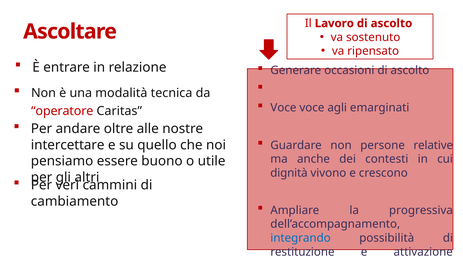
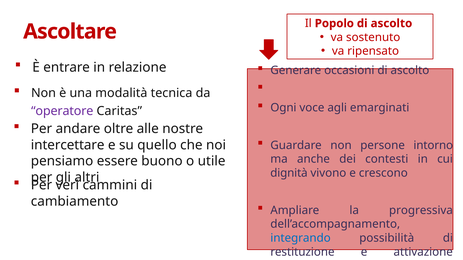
Lavoro: Lavoro -> Popolo (334, 23)
Voce: Voce -> Ogni (283, 108)
operatore colour: red -> purple (62, 111)
relative: relative -> intorno (433, 145)
